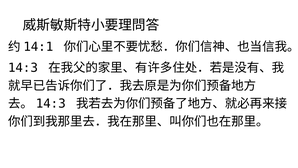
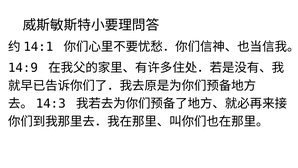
14:3: 14:3 -> 14:9 (23, 68)
